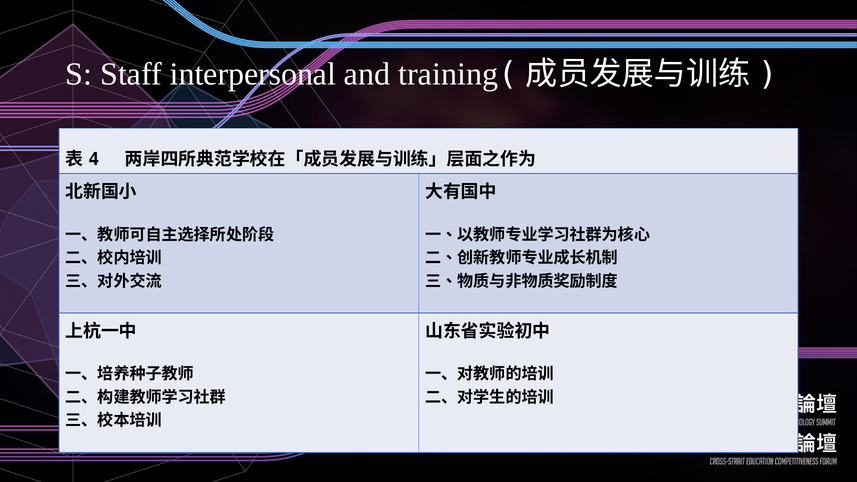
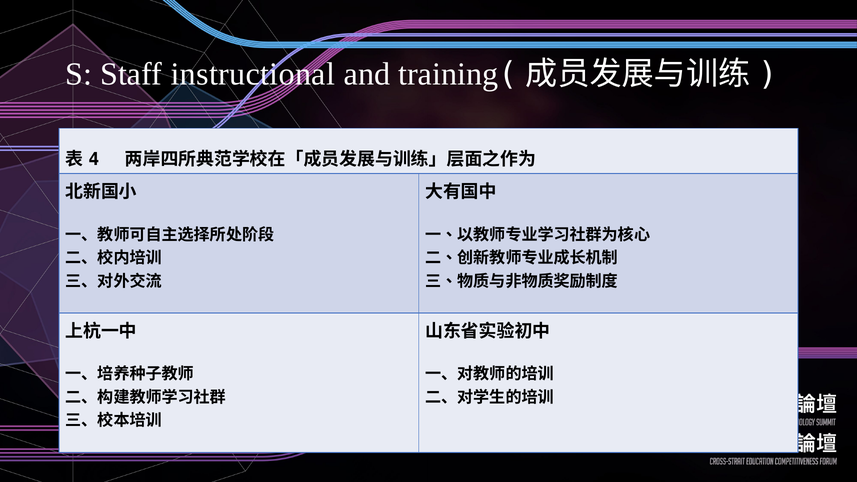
interpersonal: interpersonal -> instructional (253, 74)
